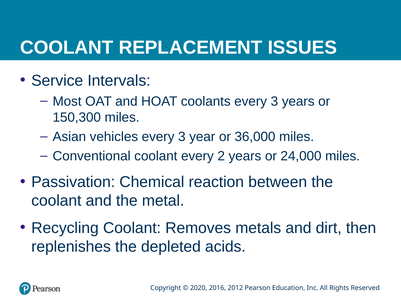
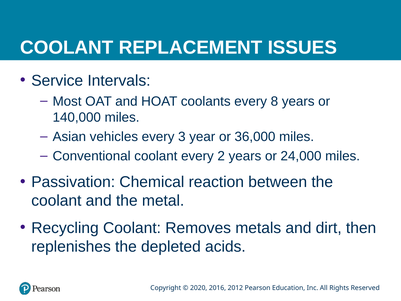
coolants every 3: 3 -> 8 (274, 101)
150,300: 150,300 -> 140,000 (77, 117)
